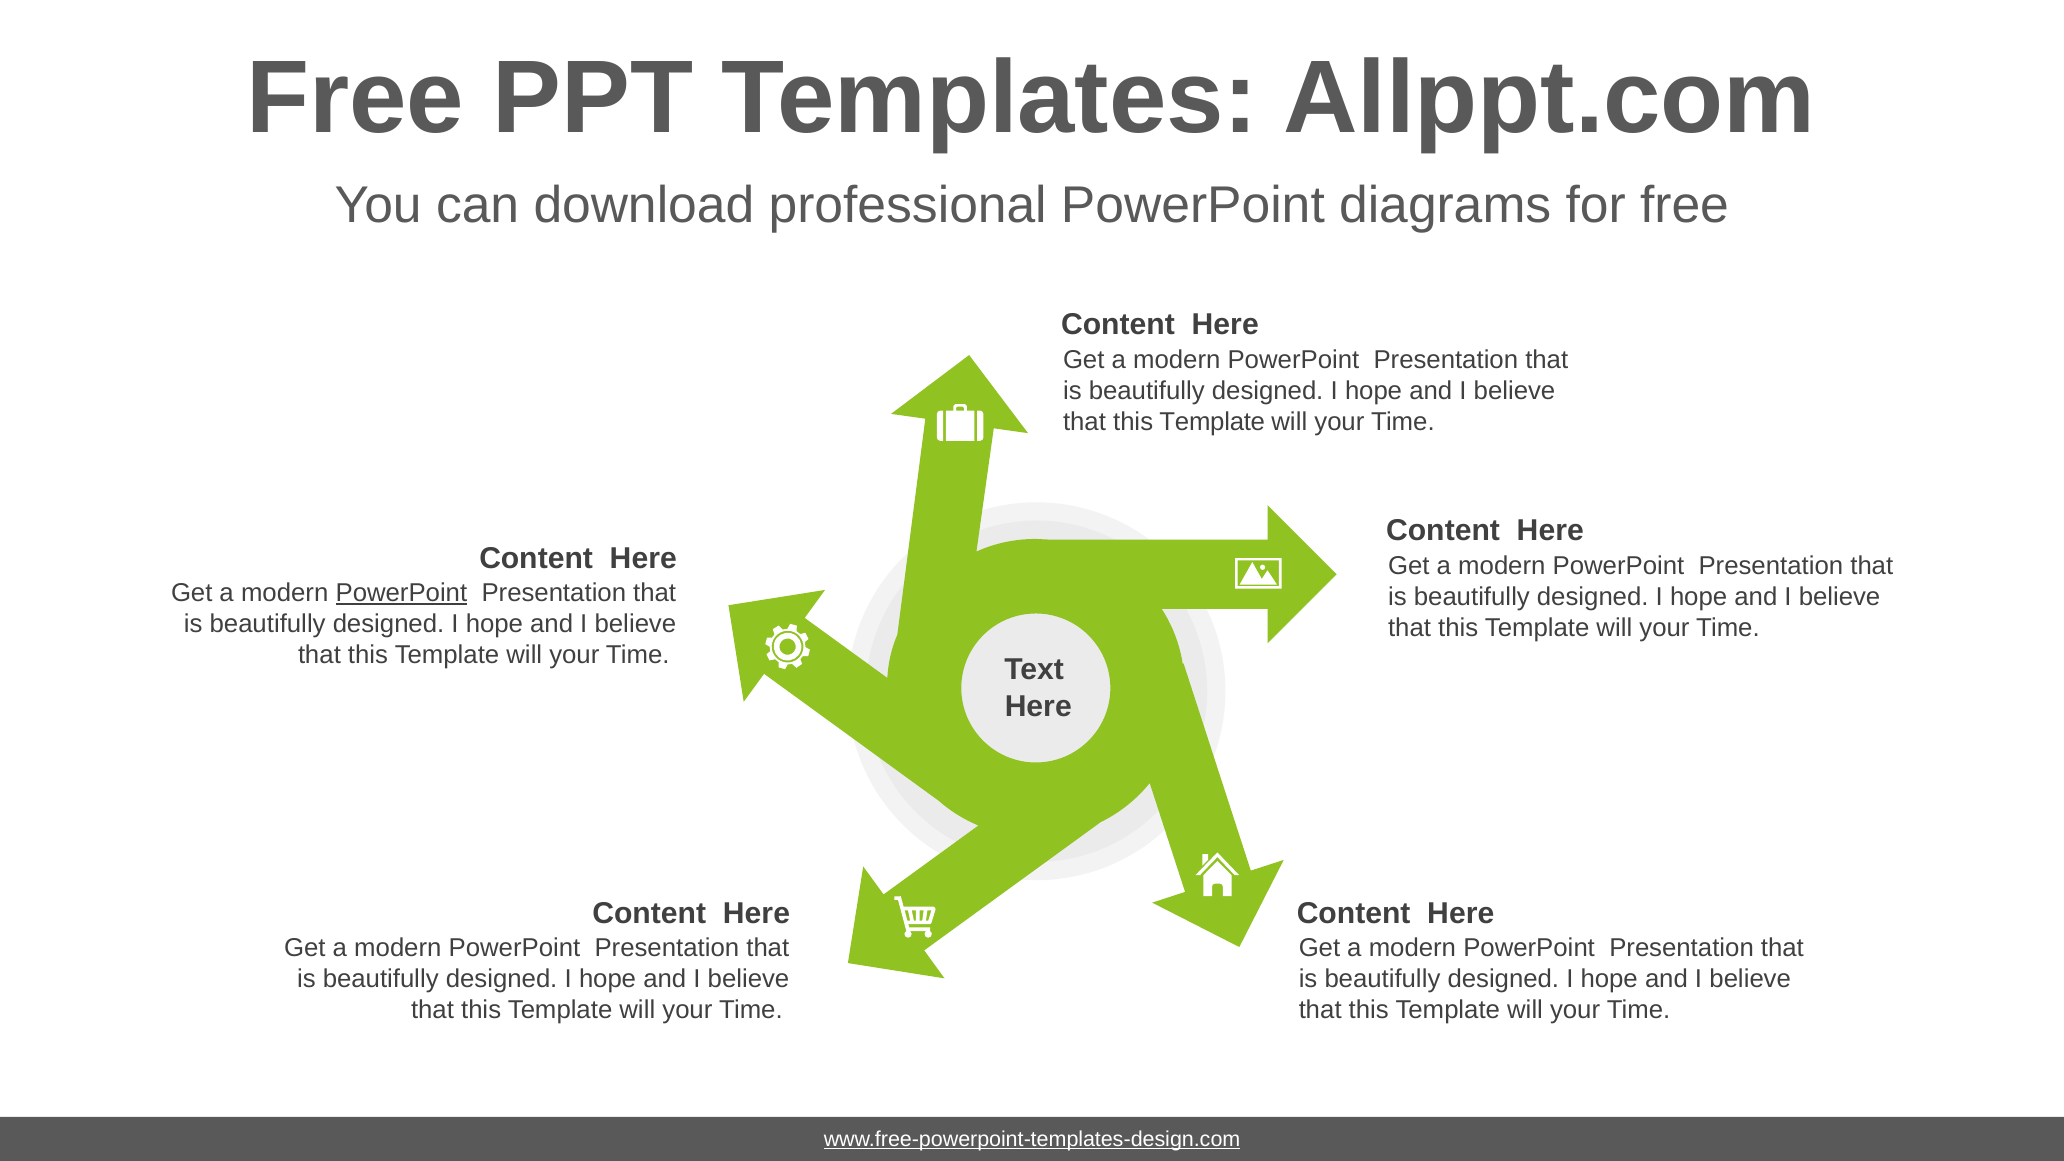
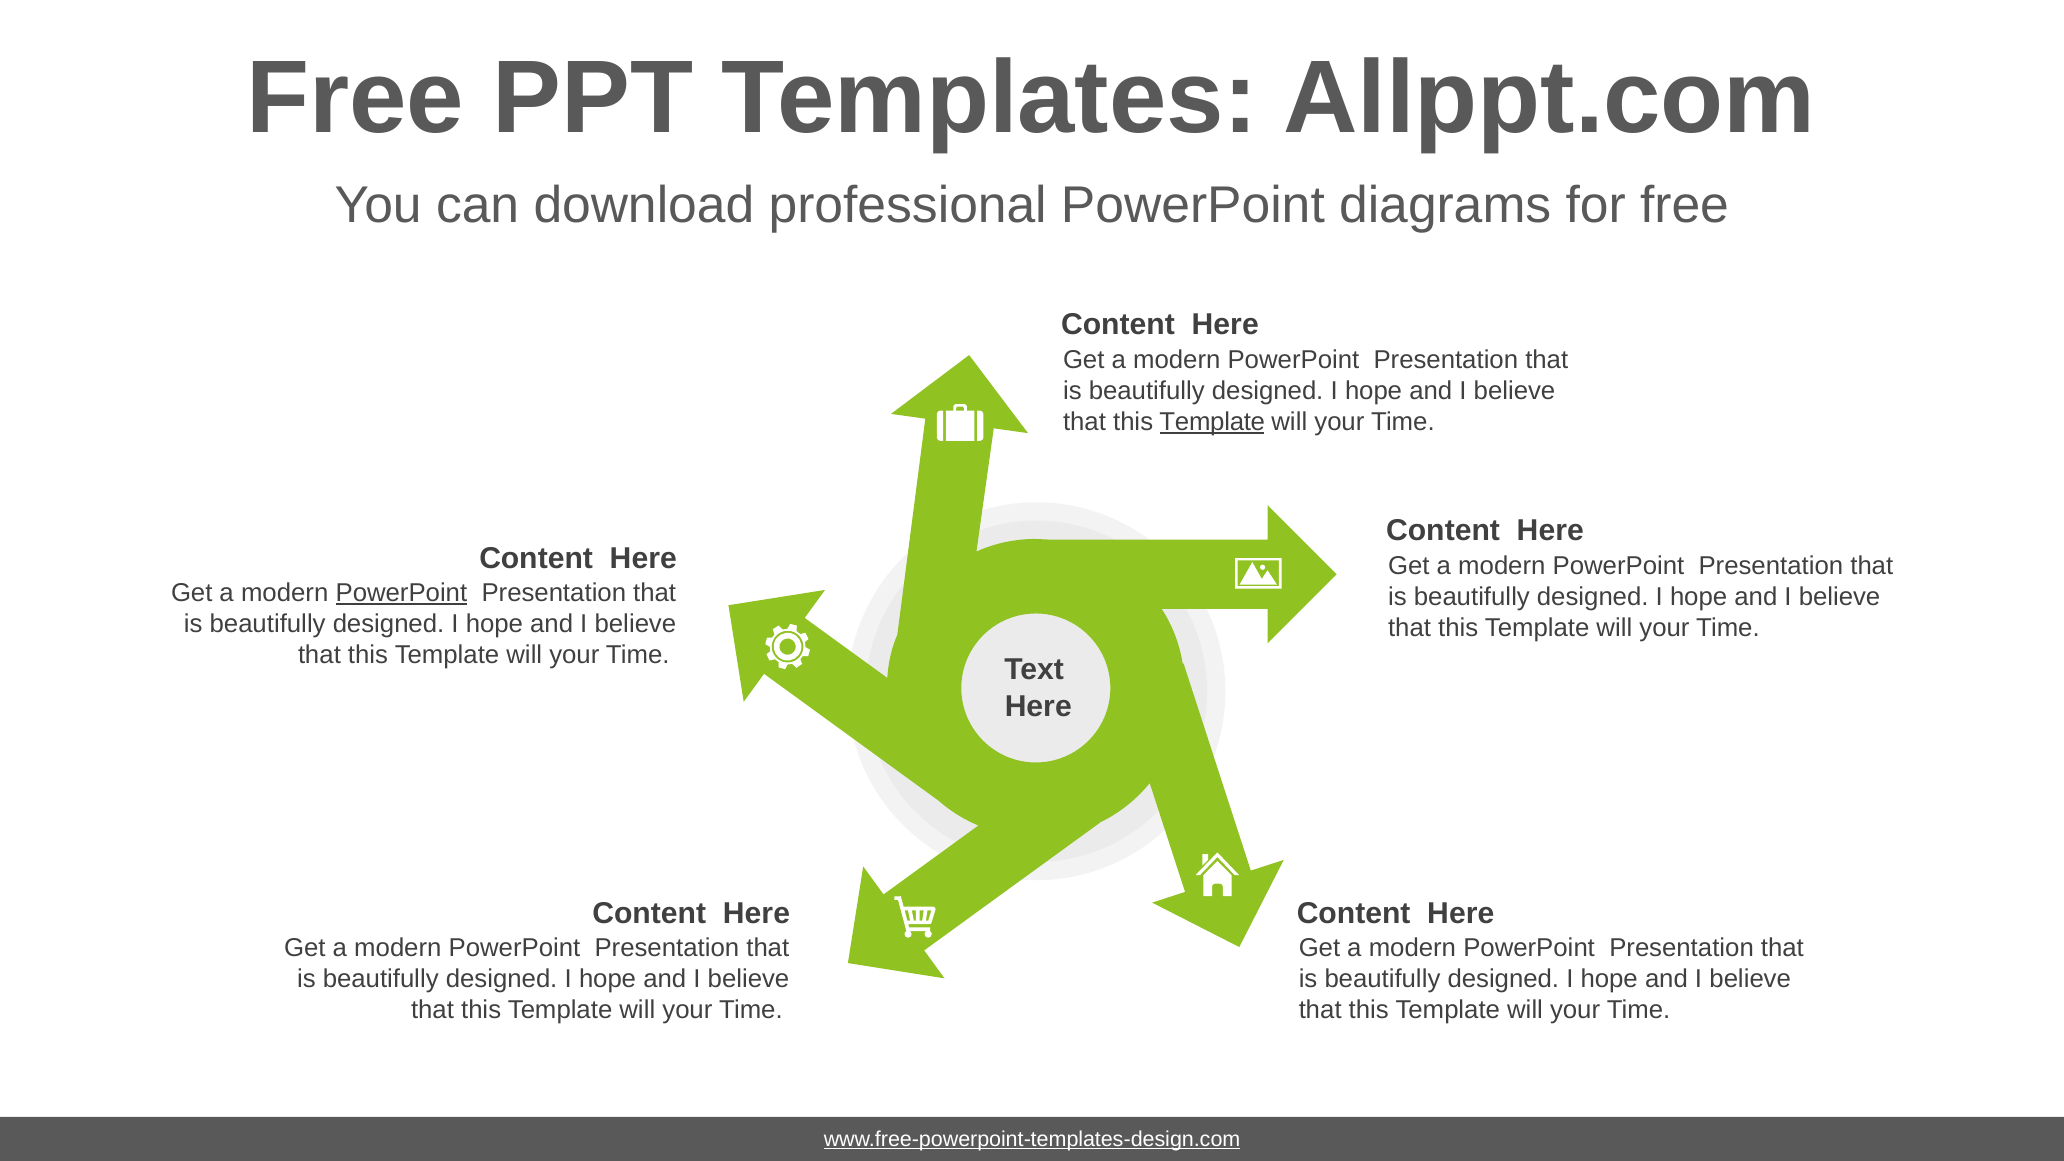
Template underline: none -> present (1212, 422)
